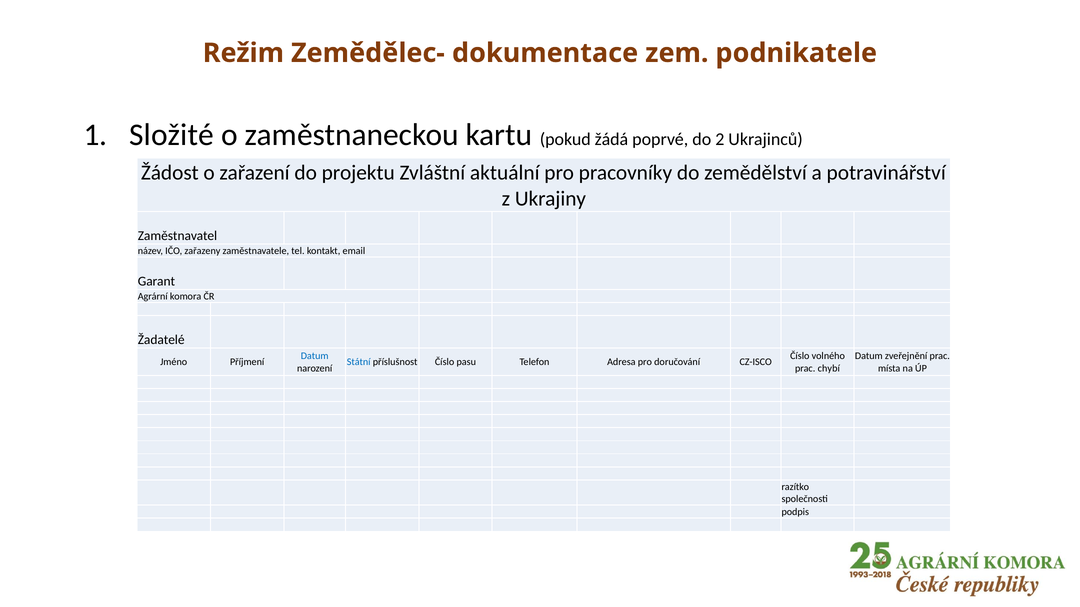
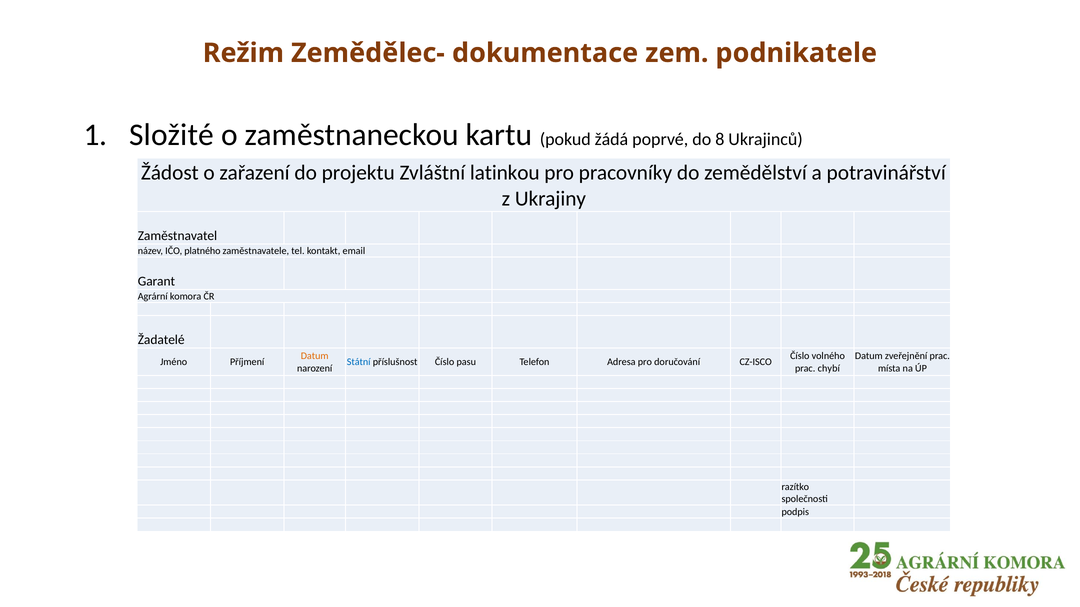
2: 2 -> 8 (720, 140)
aktuální: aktuální -> latinkou (505, 173)
zařazeny: zařazeny -> platného (202, 251)
Datum colour: blue -> orange (315, 356)
